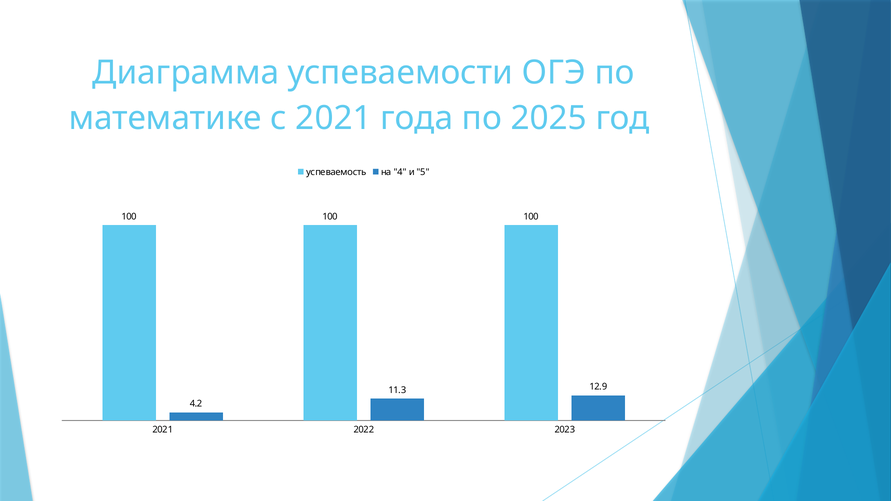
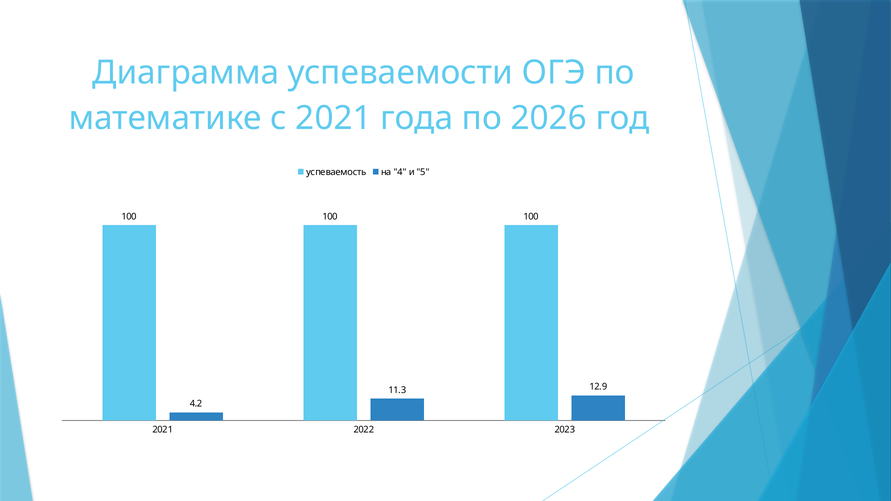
2025: 2025 -> 2026 (549, 118)
